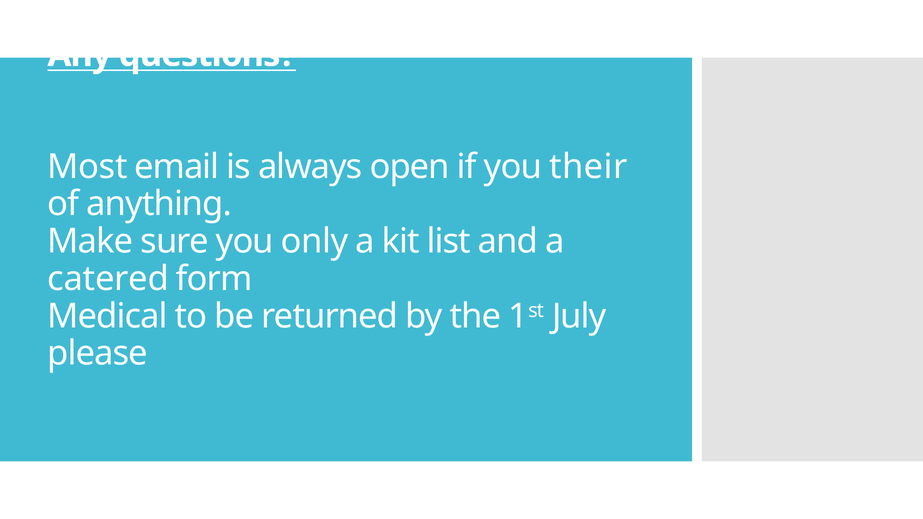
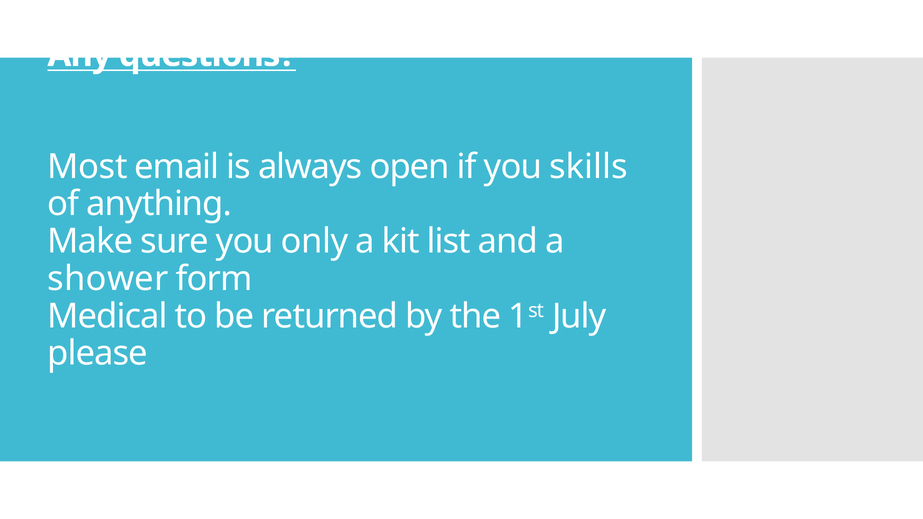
their: their -> skills (588, 167)
catered: catered -> shower (108, 279)
